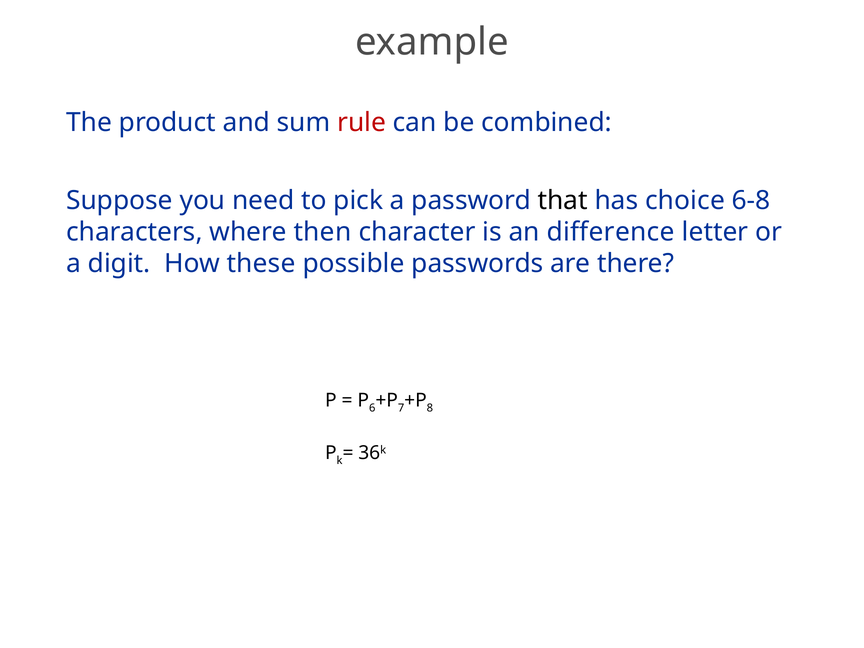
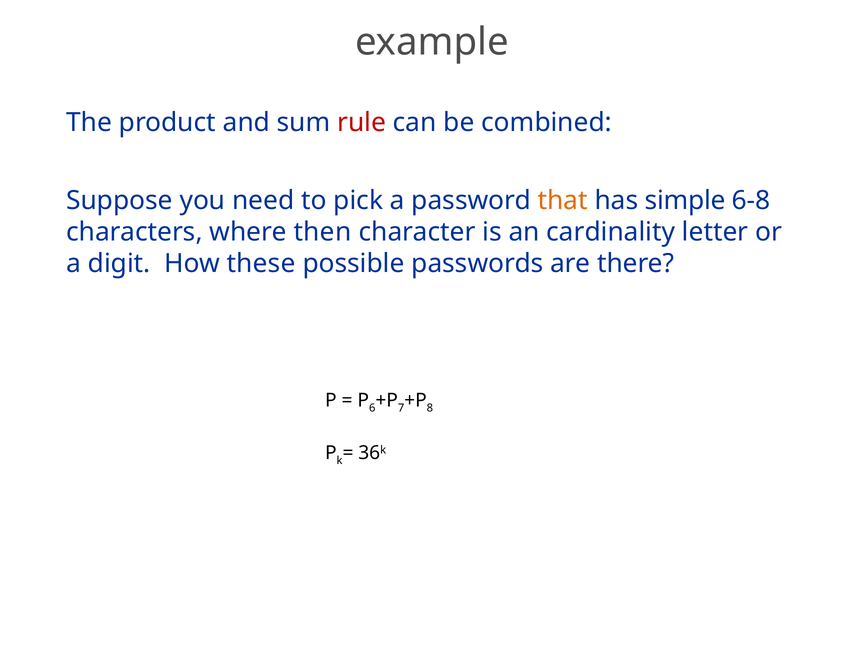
that colour: black -> orange (563, 200)
choice: choice -> simple (685, 200)
difference: difference -> cardinality (611, 232)
